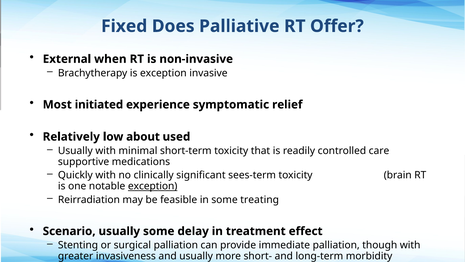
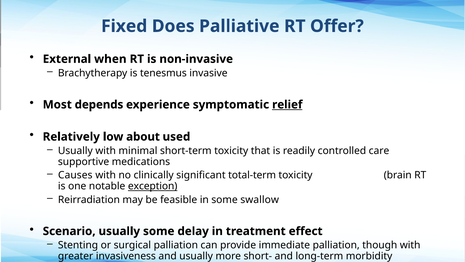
is exception: exception -> tenesmus (163, 73)
initiated: initiated -> depends (99, 104)
relief underline: none -> present (287, 104)
Quickly: Quickly -> Causes (75, 175)
sees-term: sees-term -> total-term (252, 175)
treating: treating -> swallow (260, 199)
